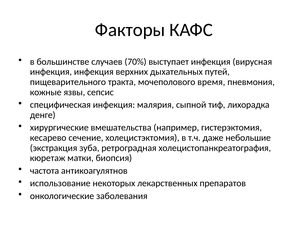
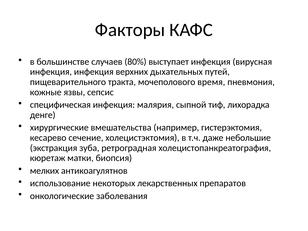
70%: 70% -> 80% (136, 62)
частота: частота -> мелких (45, 171)
